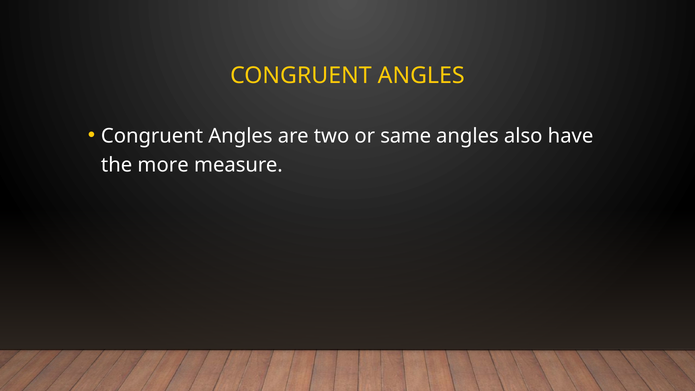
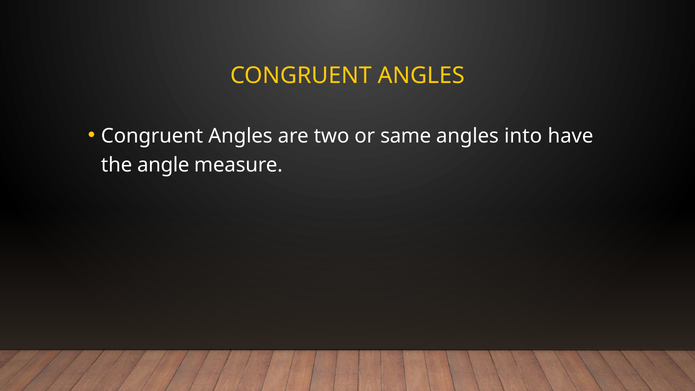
also: also -> into (523, 136)
more: more -> angle (163, 165)
